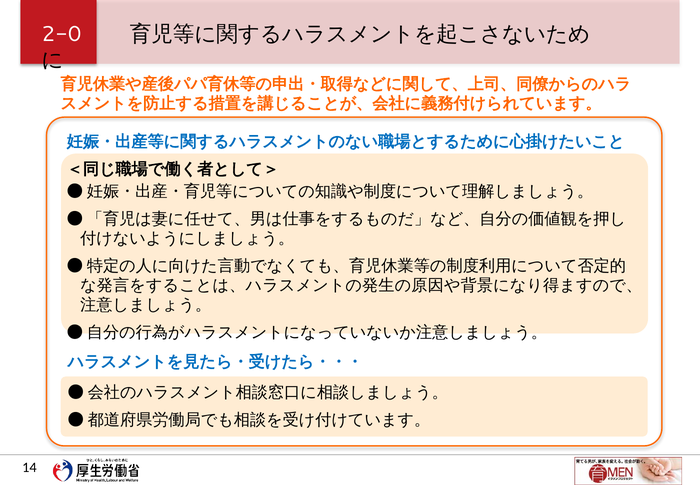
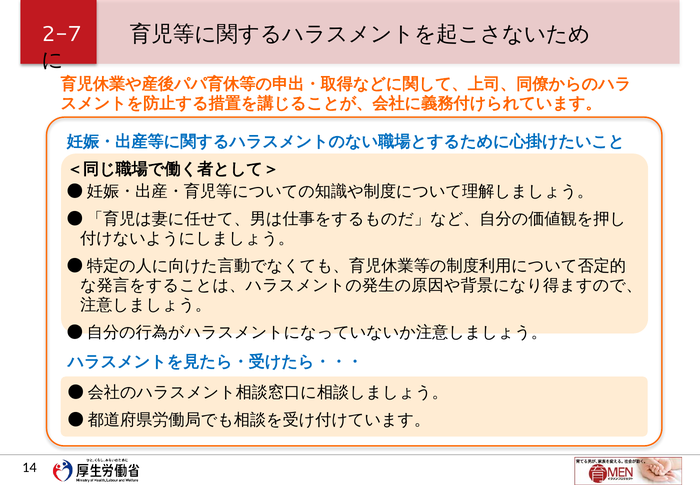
2-0: 2-0 -> 2-7 (62, 34)
